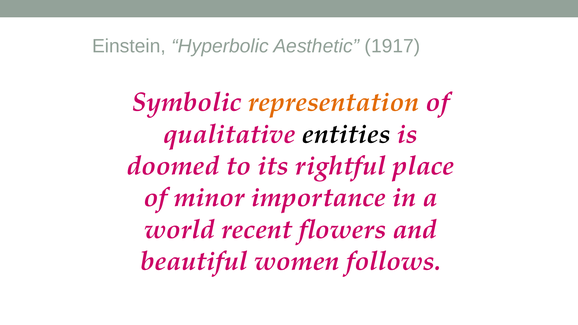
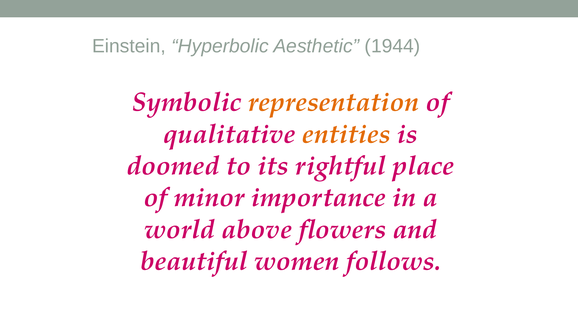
1917: 1917 -> 1944 (393, 46)
entities colour: black -> orange (346, 134)
recent: recent -> above (257, 229)
